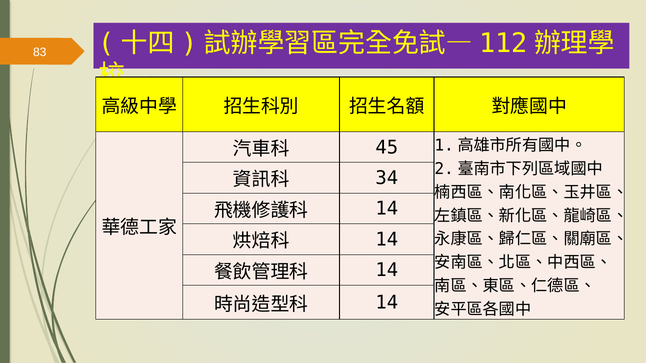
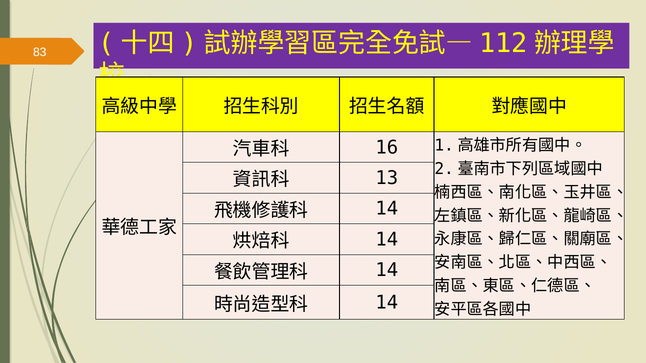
45: 45 -> 16 (387, 148)
34: 34 -> 13 (387, 178)
